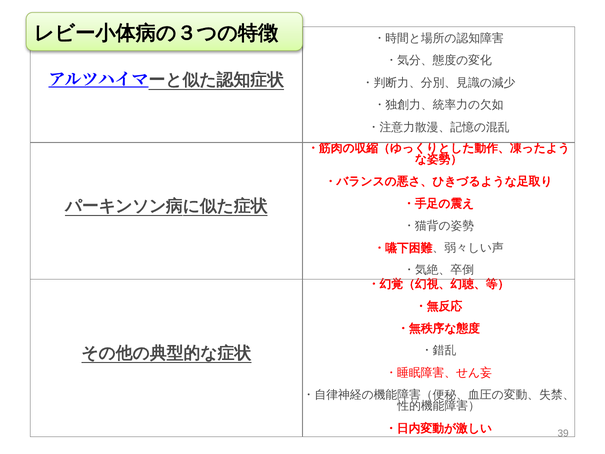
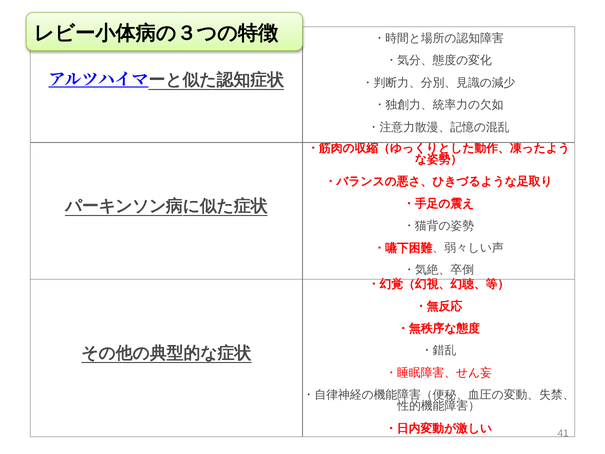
39: 39 -> 41 (563, 433)
